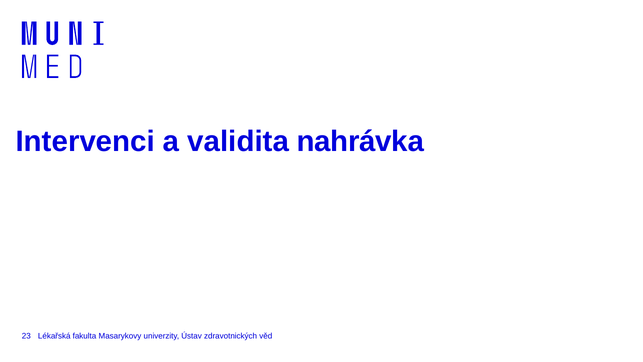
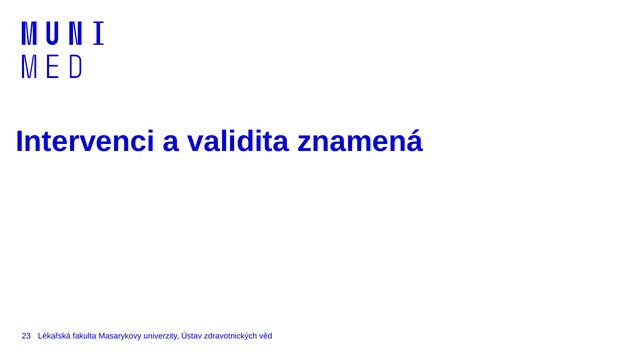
nahrávka: nahrávka -> znamená (360, 142)
